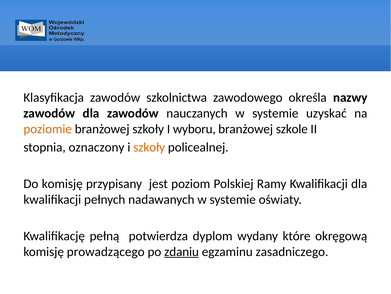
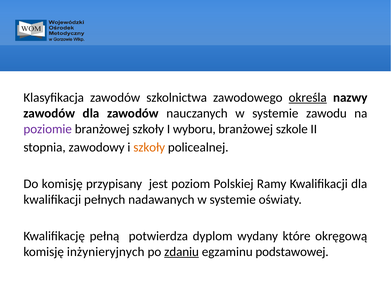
określa underline: none -> present (308, 97)
uzyskać: uzyskać -> zawodu (326, 113)
poziomie colour: orange -> purple (48, 129)
oznaczony: oznaczony -> zawodowy (97, 147)
prowadzącego: prowadzącego -> inżynieryjnych (106, 251)
zasadniczego: zasadniczego -> podstawowej (292, 251)
